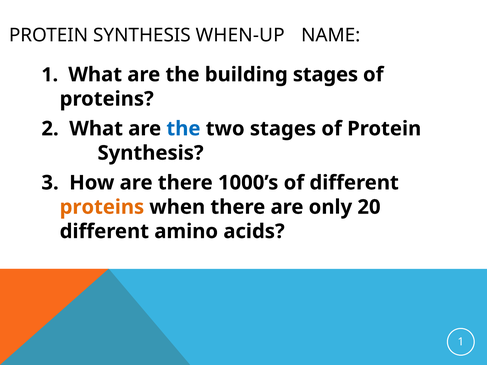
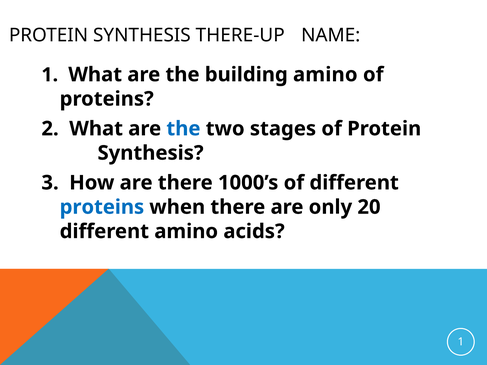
WHEN-UP: WHEN-UP -> THERE-UP (240, 35)
building stages: stages -> amino (325, 75)
proteins colour: orange -> blue (102, 207)
